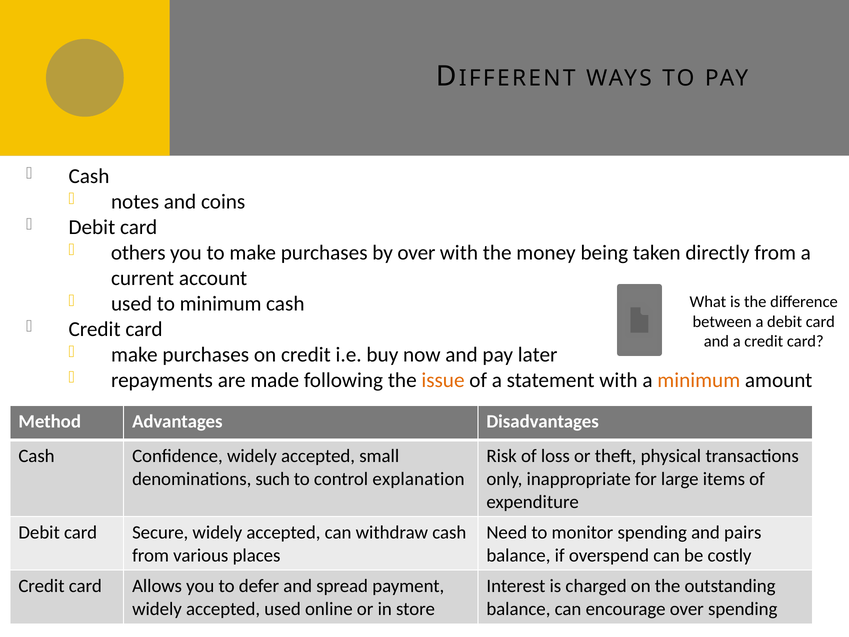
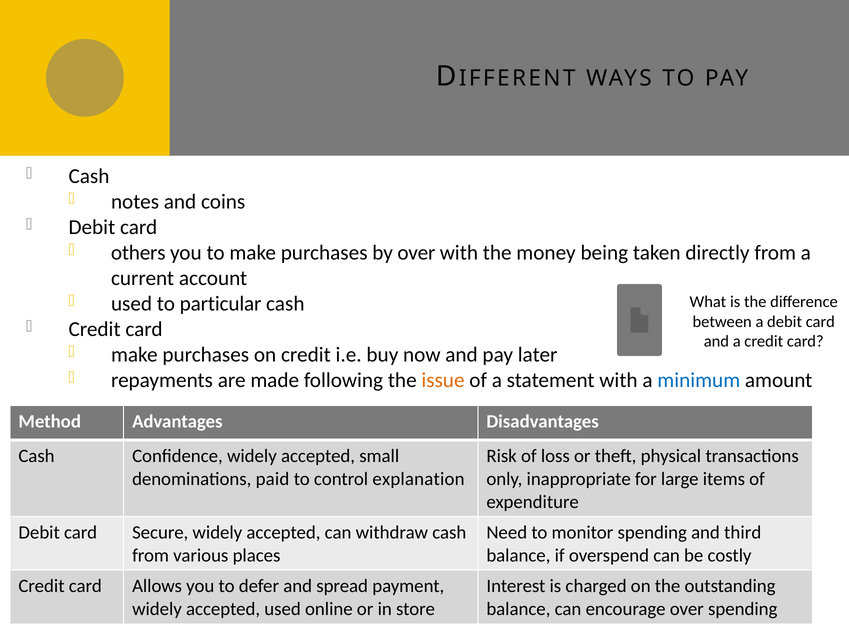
to minimum: minimum -> particular (221, 304)
minimum colour: orange -> blue (699, 380)
such: such -> paid (273, 479)
pairs: pairs -> third (743, 532)
